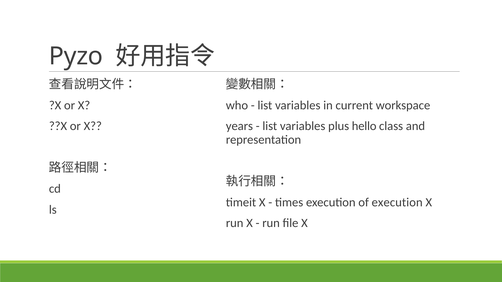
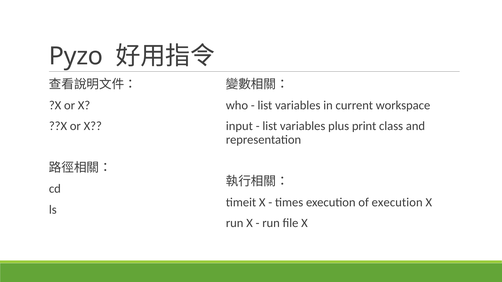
years: years -> input (239, 126)
hello: hello -> print (364, 126)
